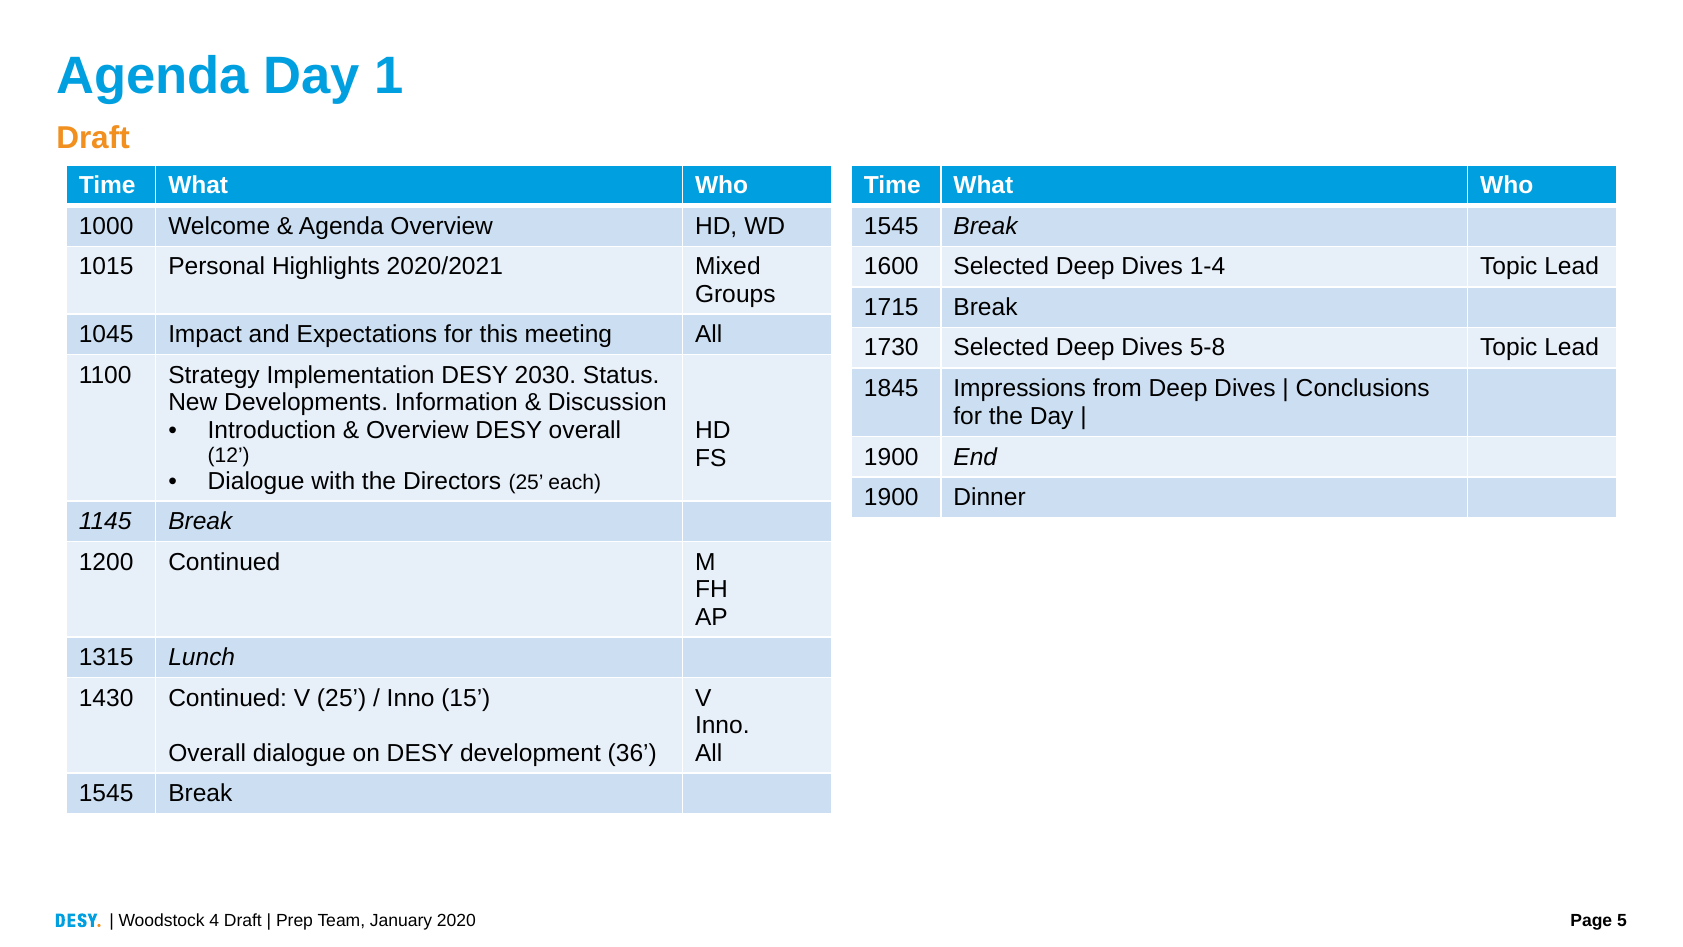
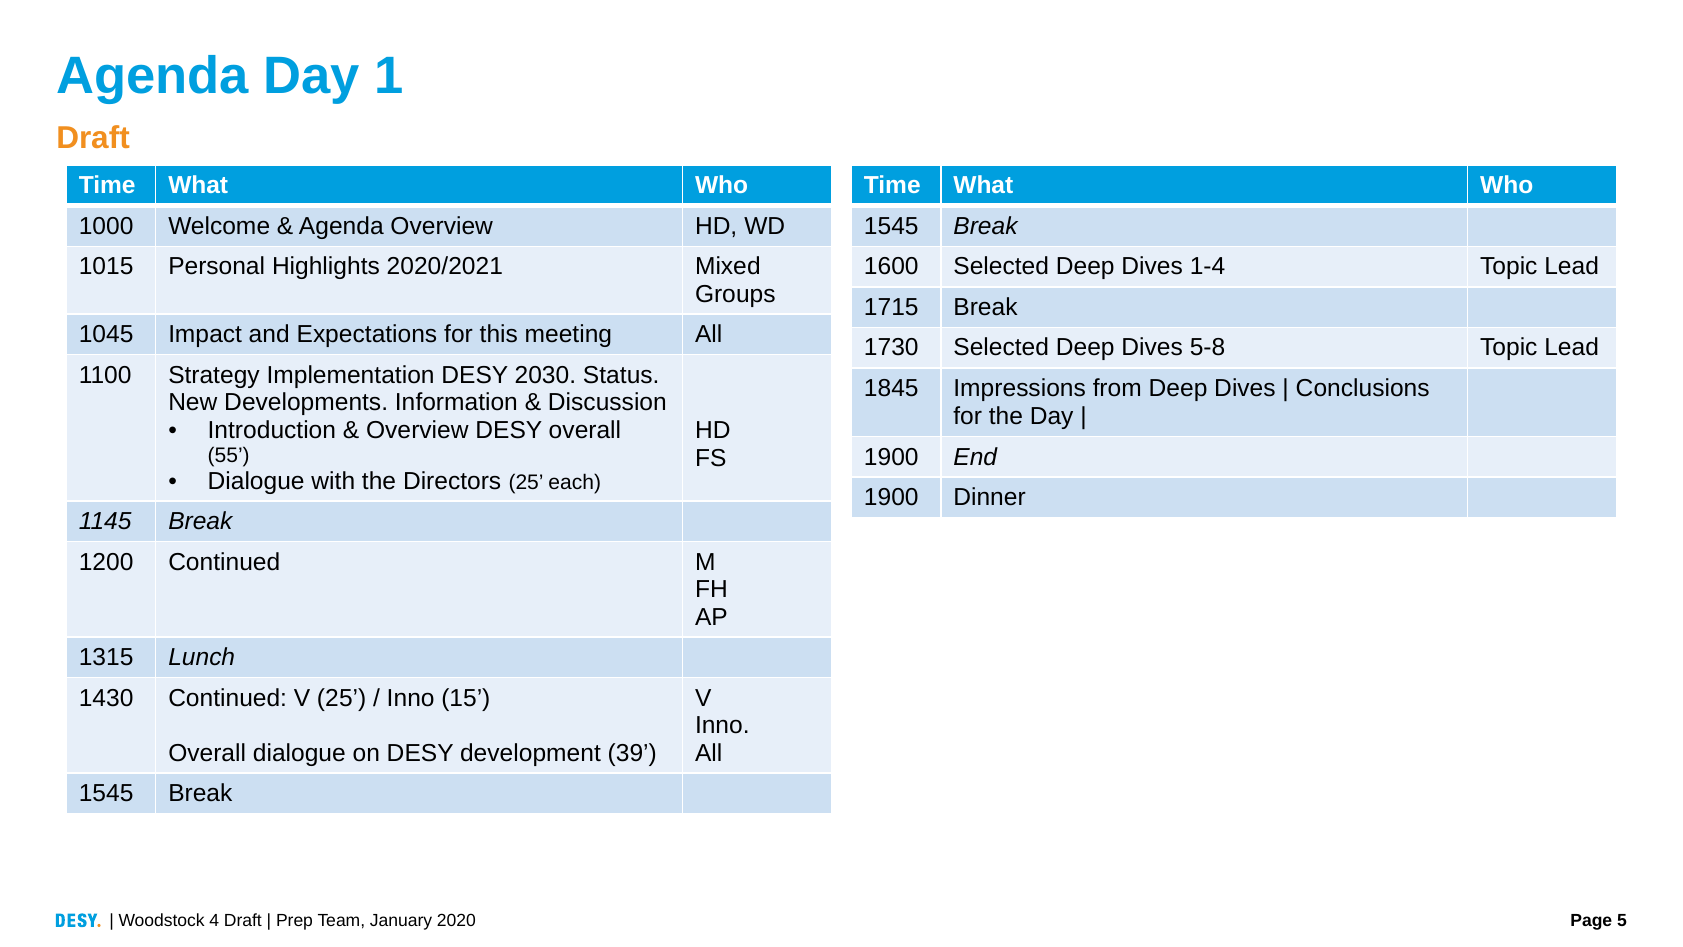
12: 12 -> 55 (229, 456)
36: 36 -> 39 (632, 753)
